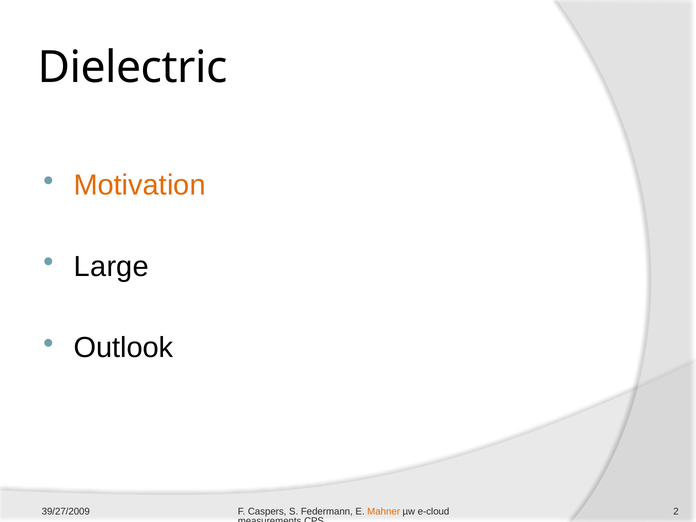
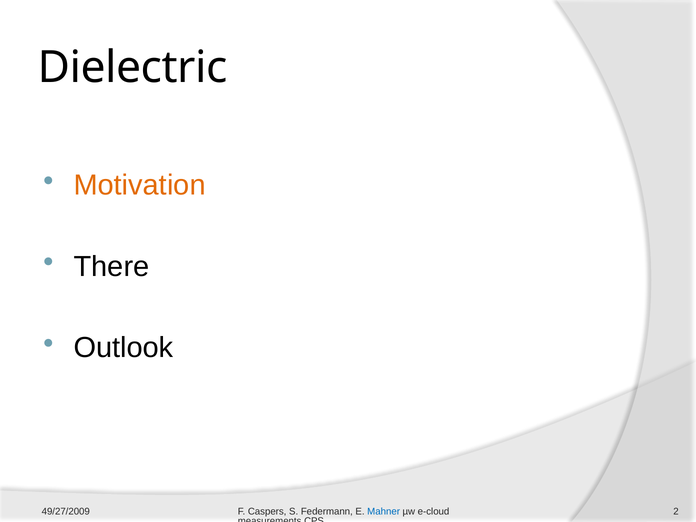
Large: Large -> There (112, 266)
39/27/2009: 39/27/2009 -> 49/27/2009 (66, 511)
Mahner colour: orange -> blue (384, 511)
